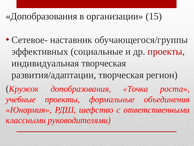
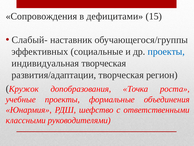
Допобразования: Допобразования -> Сопровождения (41, 16)
организации: организации -> дефицитами (115, 16)
Сетевое-: Сетевое- -> Слабый- (30, 40)
проекты colour: red -> blue (166, 51)
